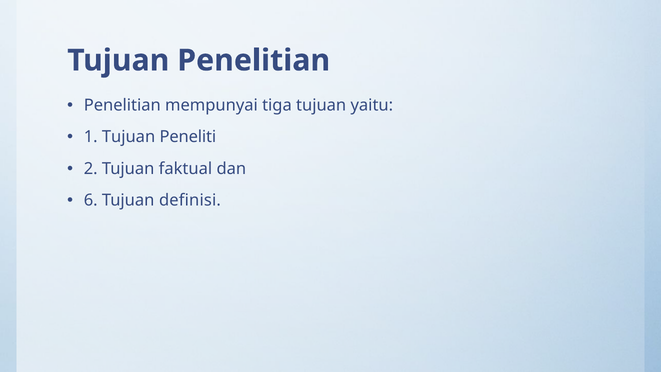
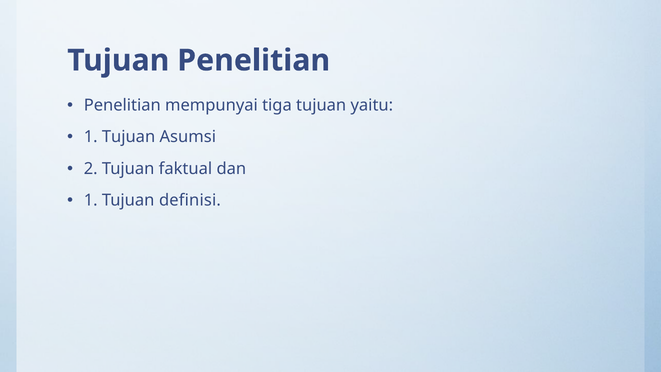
Peneliti: Peneliti -> Asumsi (188, 137)
6: 6 -> 1 (91, 200)
